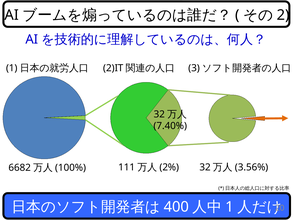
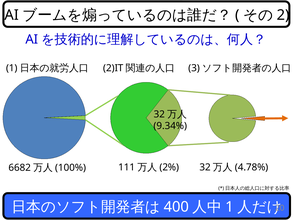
7.40%: 7.40% -> 9.34% (170, 126)
3.56%: 3.56% -> 4.78% (252, 168)
